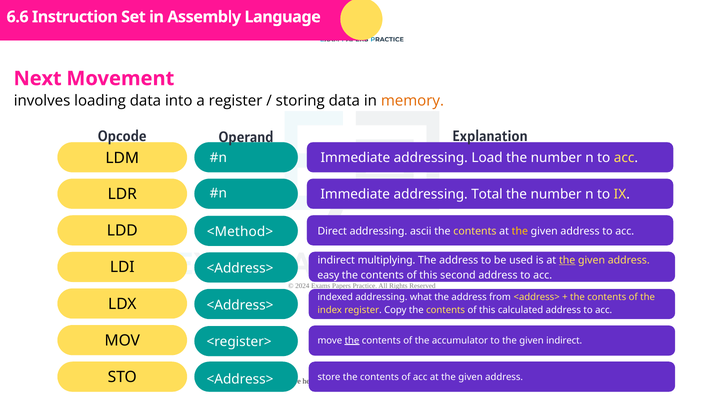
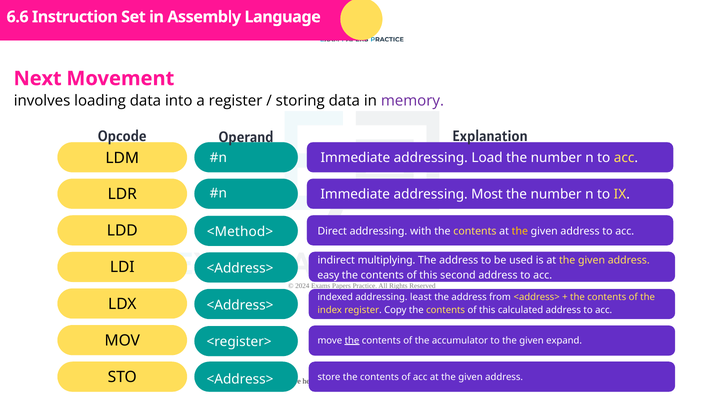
memory colour: orange -> purple (412, 101)
Total: Total -> Most (487, 195)
ascii: ascii -> with (421, 231)
the underline: present -> none (567, 260)
what: what -> least (421, 297)
given indirect: indirect -> expand (564, 341)
